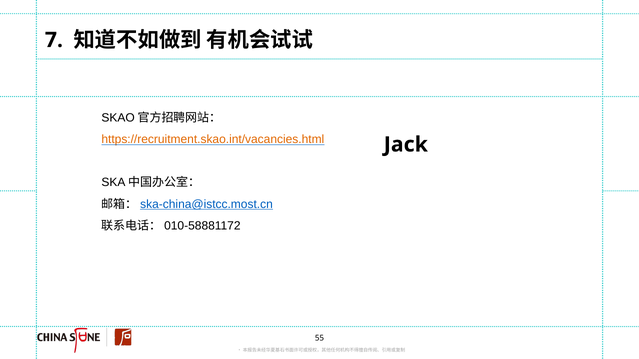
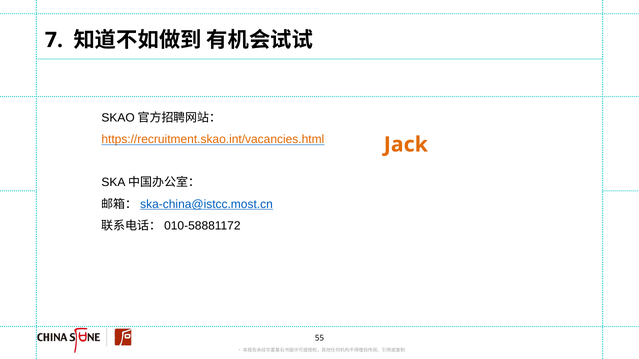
Jack colour: black -> orange (406, 145)
